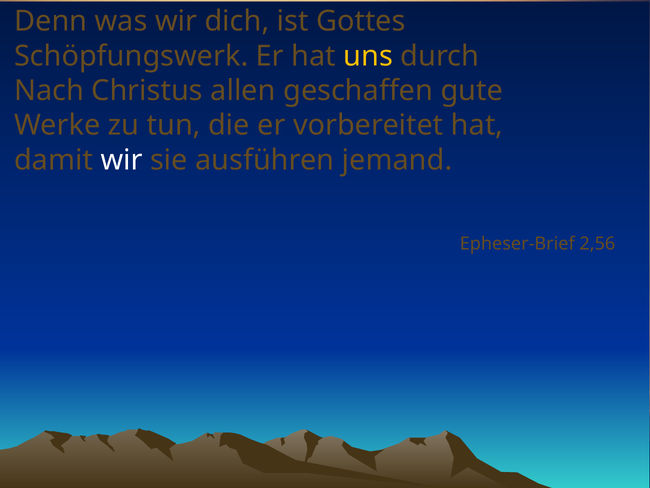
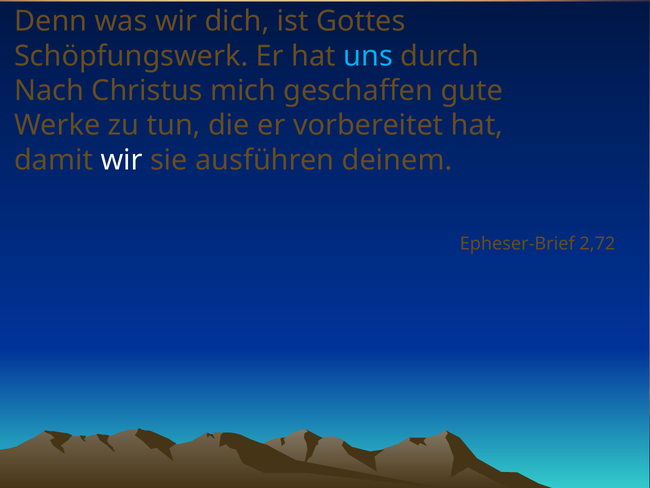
uns colour: yellow -> light blue (368, 56)
allen: allen -> mich (243, 91)
jemand: jemand -> deinem (397, 160)
2,56: 2,56 -> 2,72 (597, 244)
